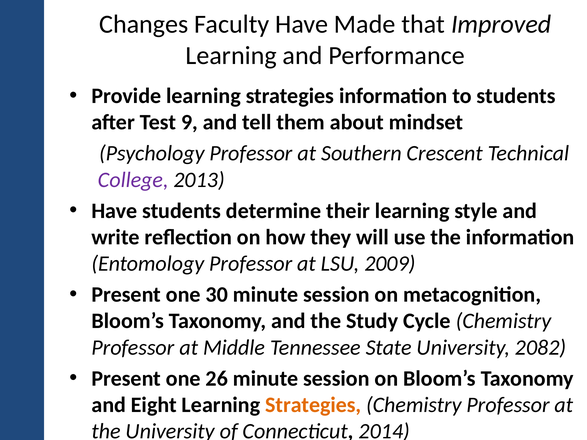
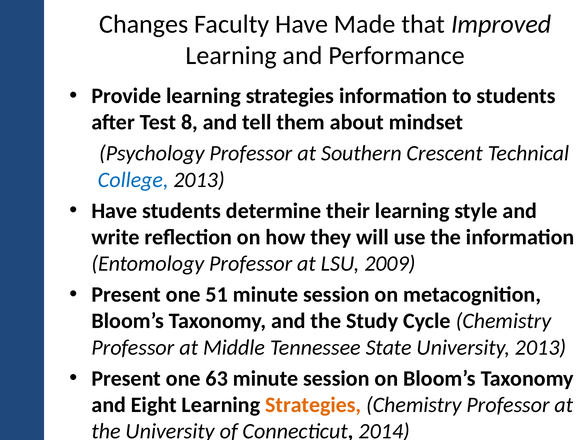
9: 9 -> 8 (189, 122)
College colour: purple -> blue (133, 180)
30: 30 -> 51 (217, 295)
University 2082: 2082 -> 2013 (541, 348)
26: 26 -> 63 (217, 379)
